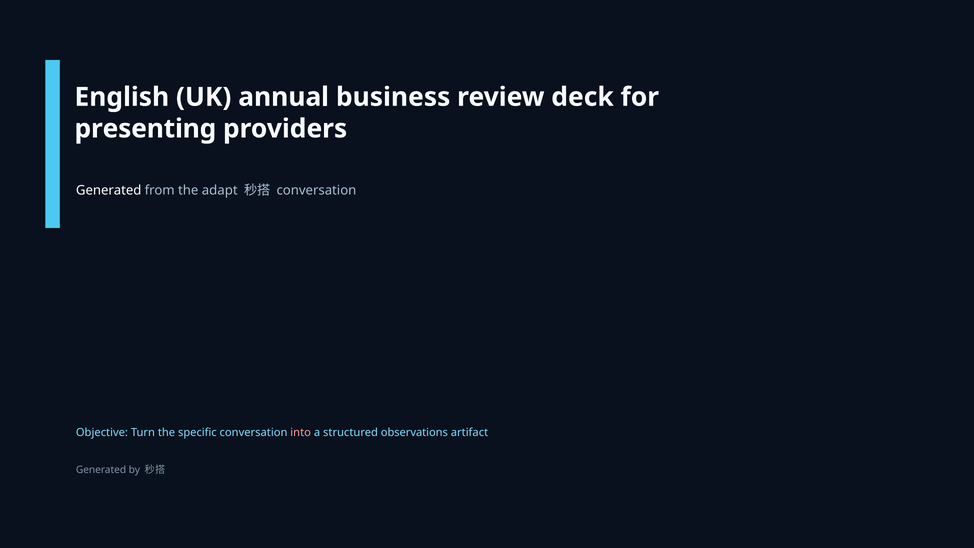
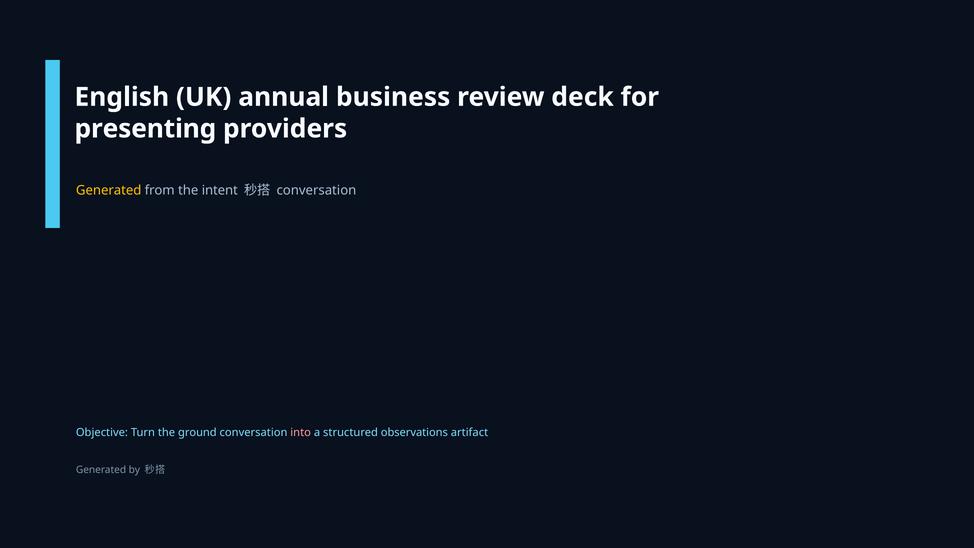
Generated colour: white -> yellow (109, 190)
adapt: adapt -> intent (220, 190)
specific: specific -> ground (197, 432)
